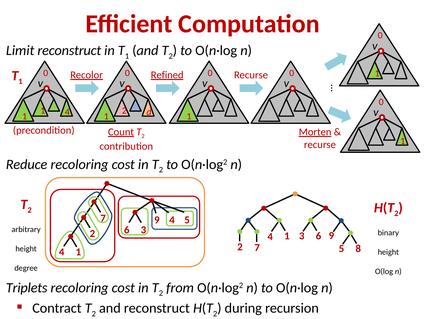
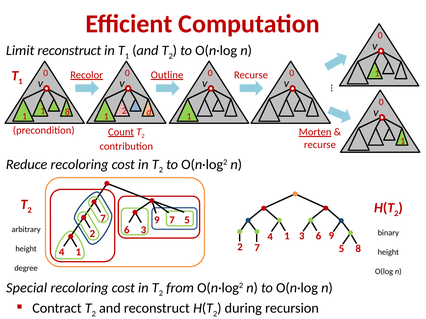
Refined: Refined -> Outline (167, 75)
1 4: 4 -> 8 (67, 112)
7 4: 4 -> 7 (172, 220)
Triplets: Triplets -> Special (27, 288)
